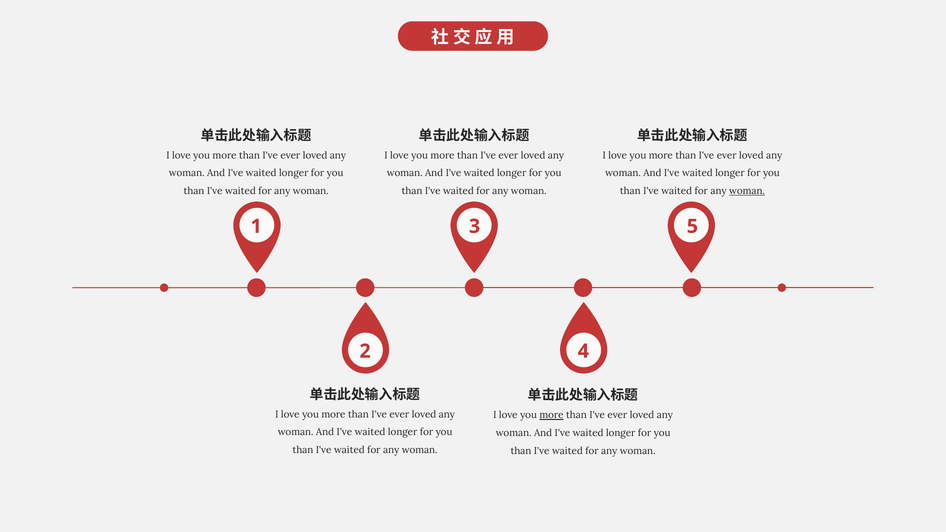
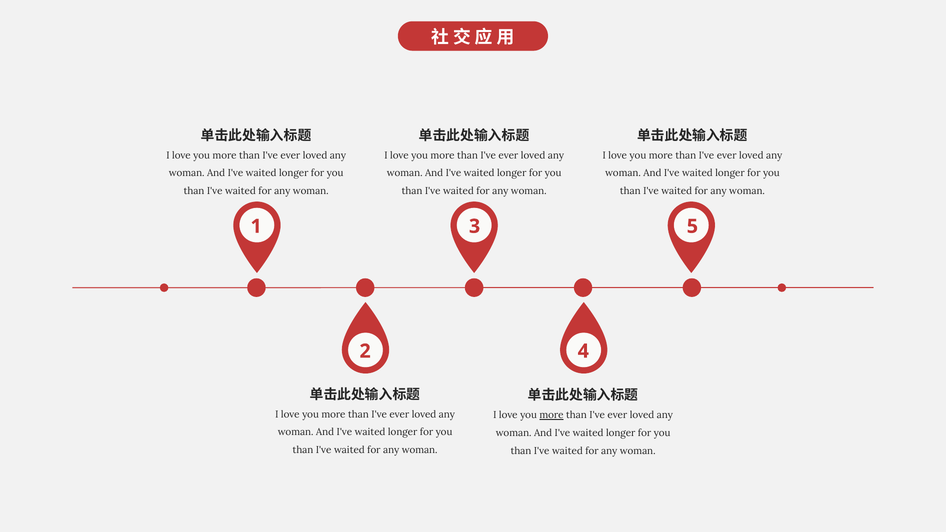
woman underline: present -> none (747, 191)
